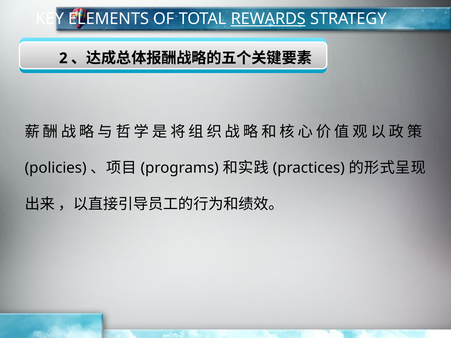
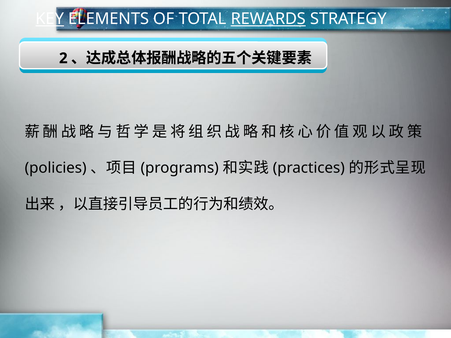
KEY underline: none -> present (50, 19)
